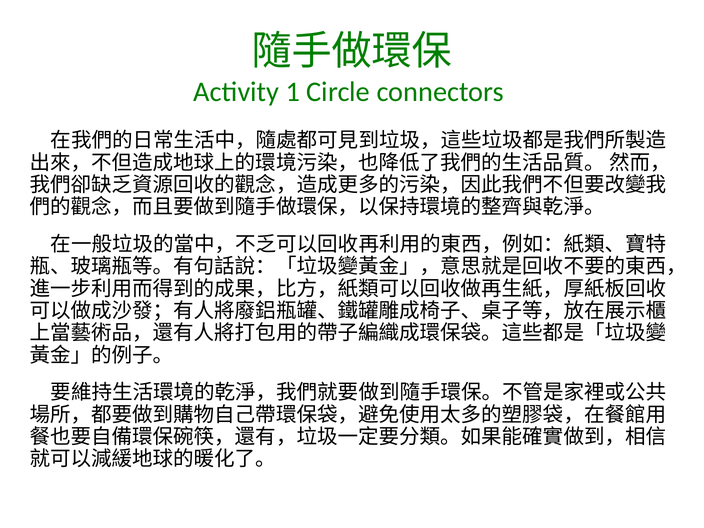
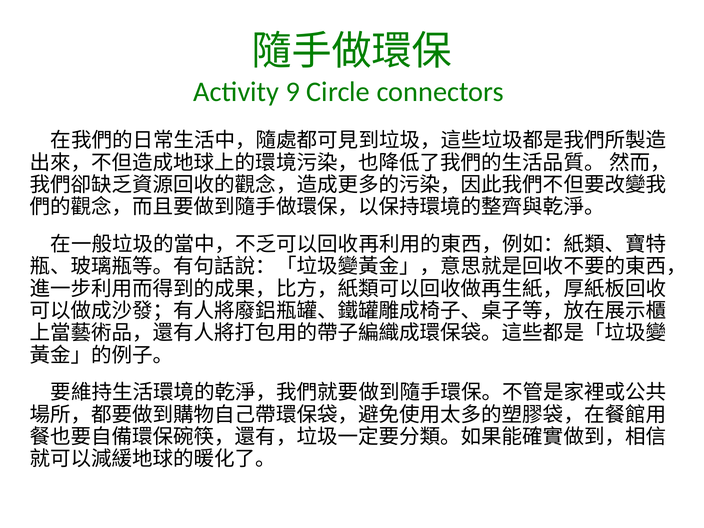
1: 1 -> 9 (293, 92)
